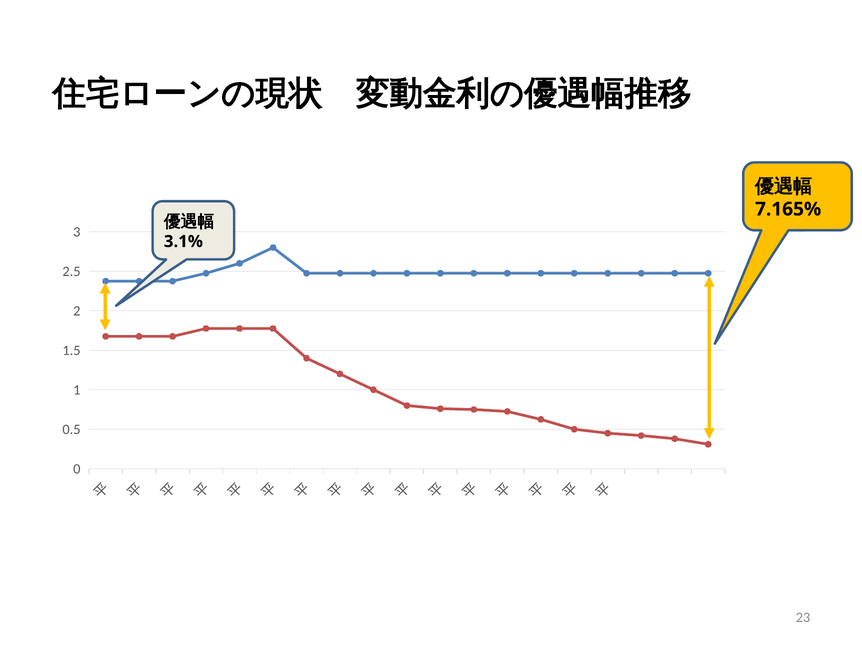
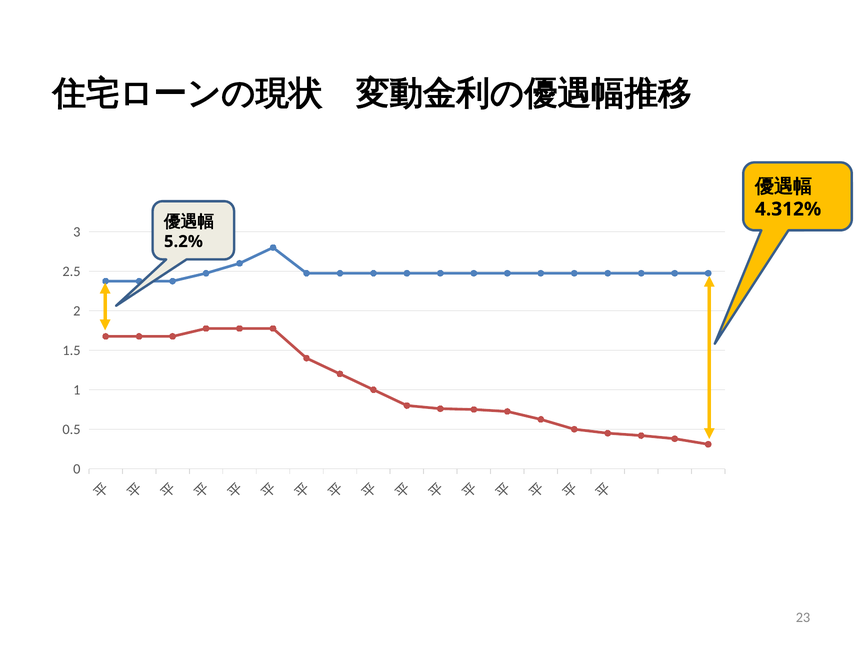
7.165%: 7.165% -> 4.312% (788, 209)
3.1%: 3.1% -> 5.2% (183, 241)
